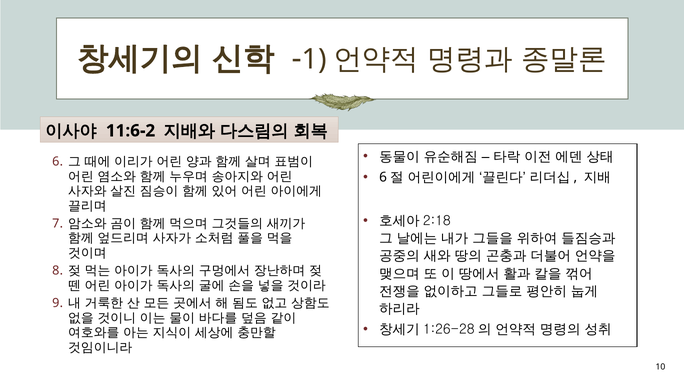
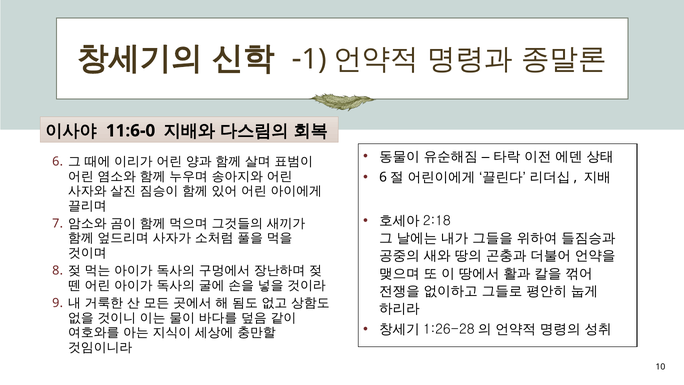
11:6-2: 11:6-2 -> 11:6-0 (131, 131)
